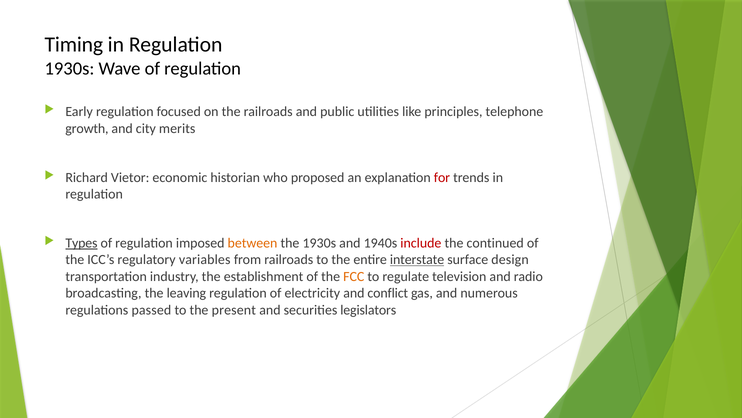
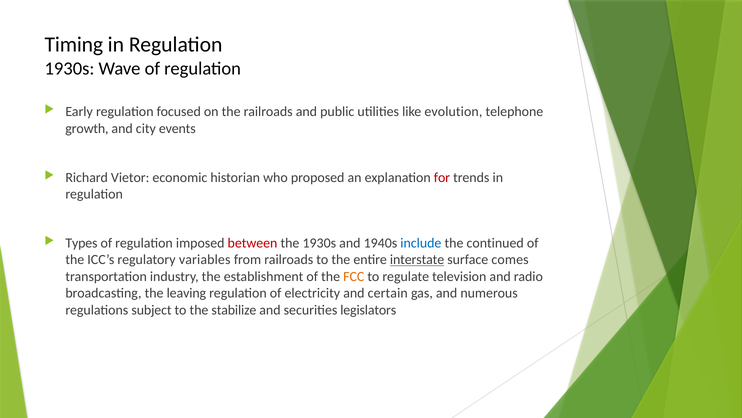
principles: principles -> evolution (453, 112)
merits: merits -> events (177, 128)
Types underline: present -> none (81, 243)
between colour: orange -> red (252, 243)
include colour: red -> blue (421, 243)
design: design -> comes (510, 259)
conflict: conflict -> certain (388, 293)
passed: passed -> subject (152, 309)
present: present -> stabilize (234, 309)
